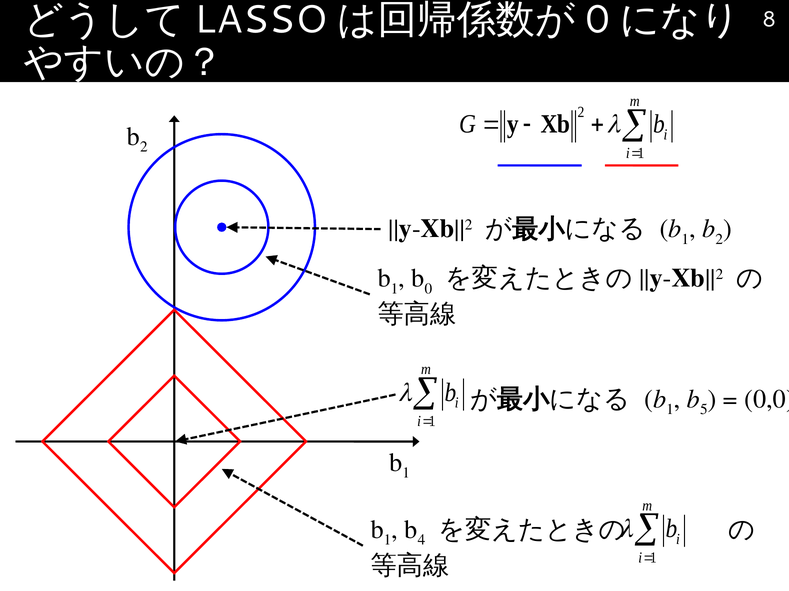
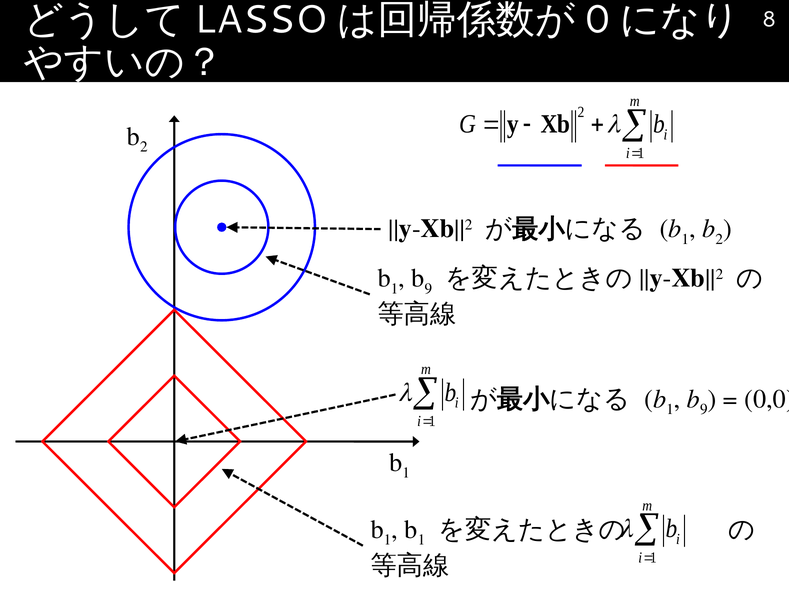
0: 0 -> 9 (428, 289)
5: 5 -> 9 (704, 410)
4: 4 -> 1 (421, 540)
